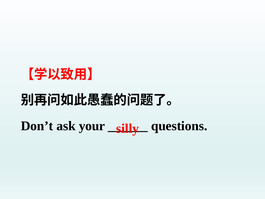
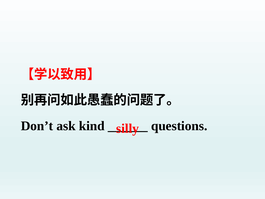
your: your -> kind (92, 126)
